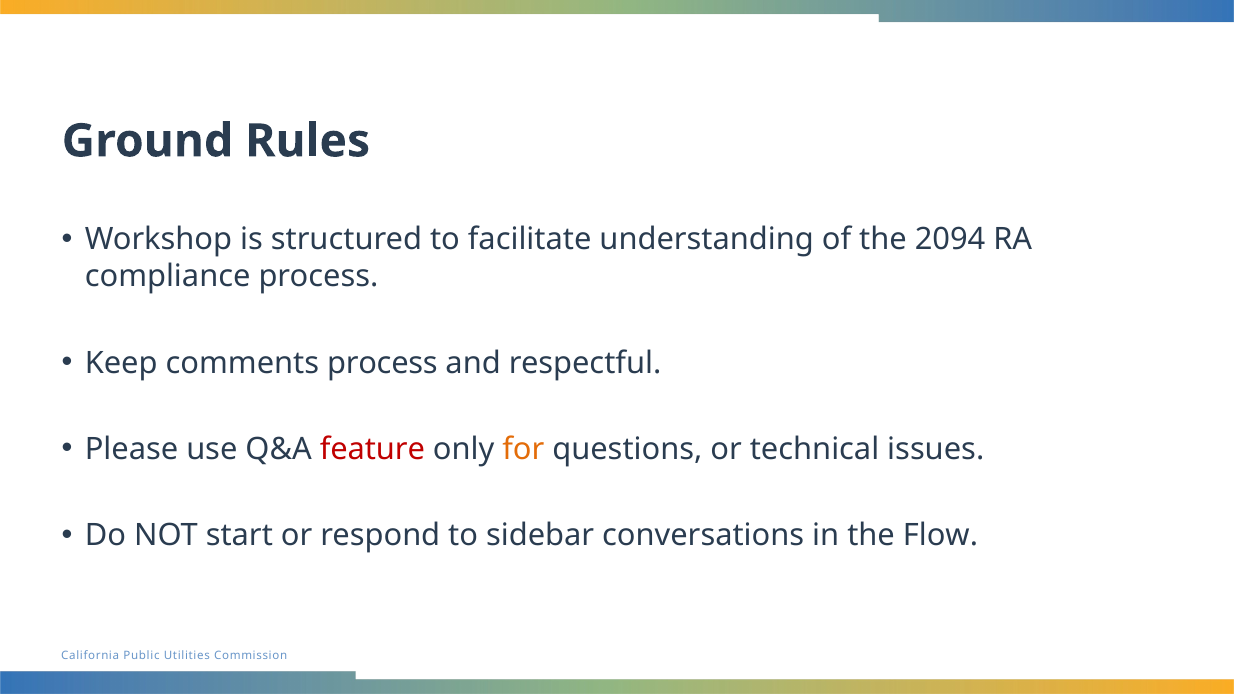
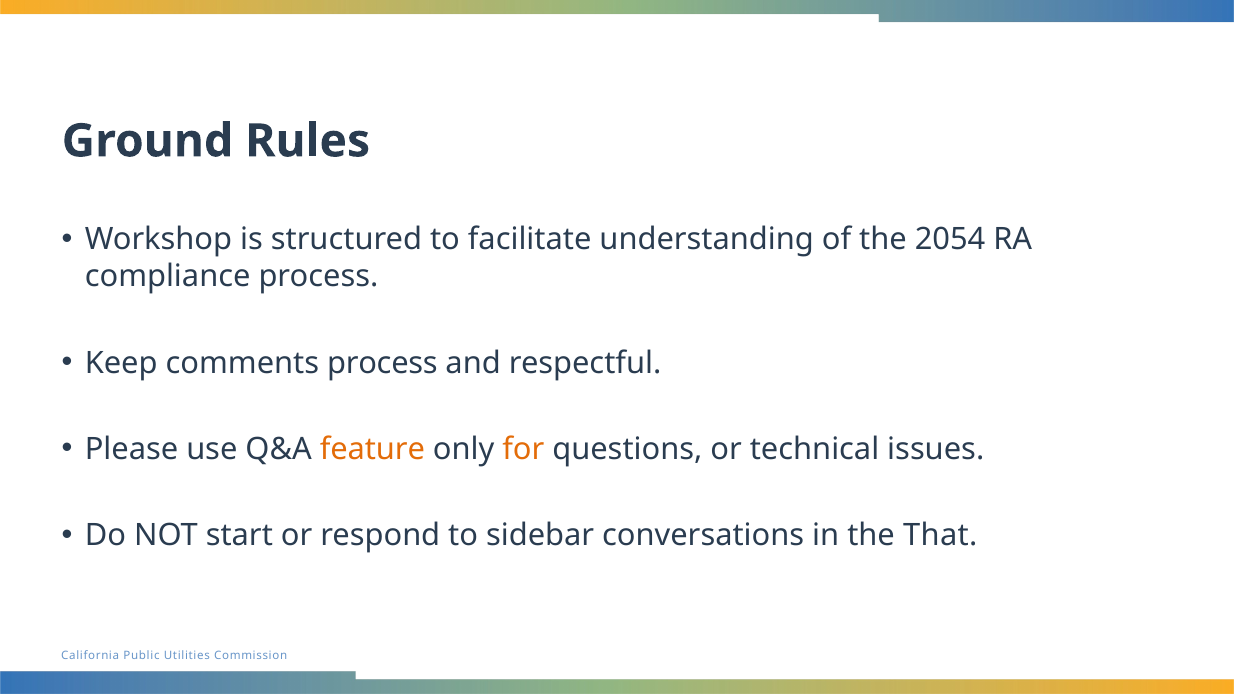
2094: 2094 -> 2054 (950, 240)
feature colour: red -> orange (372, 449)
Flow: Flow -> That (940, 536)
